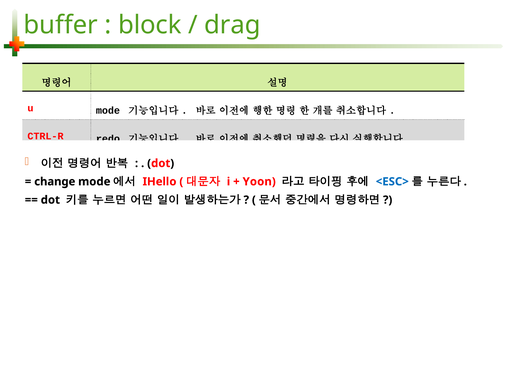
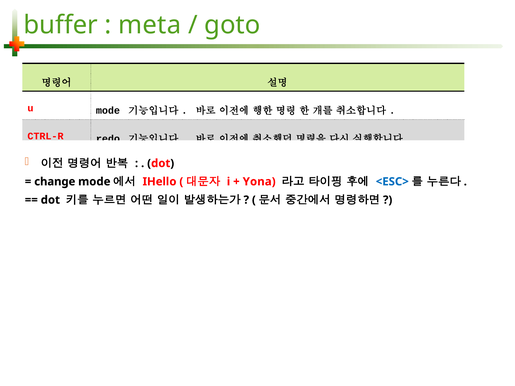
block: block -> meta (150, 25)
drag: drag -> goto (232, 25)
Yoon: Yoon -> Yona (259, 182)
